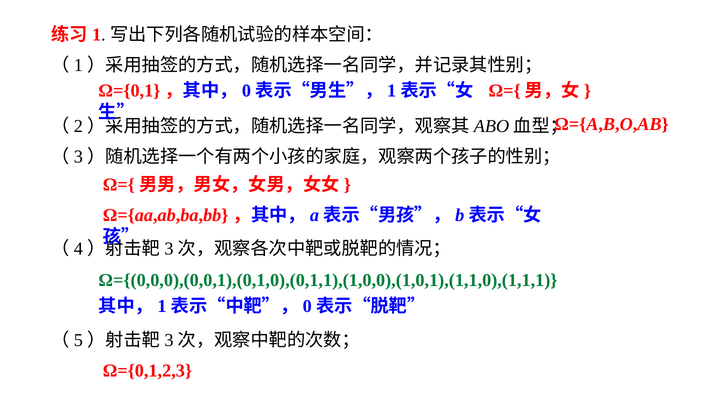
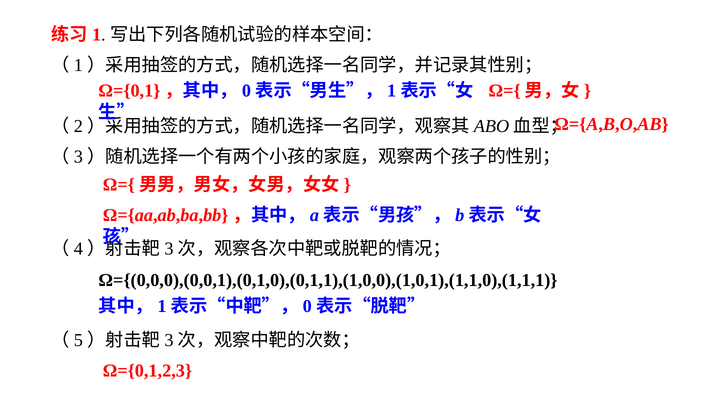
Ω={(0,0,0),(0,0,1),(0,1,0),(0,1,1),(1,0,0),(1,0,1),(1,1,0),(1,1,1 colour: green -> black (328, 280)
